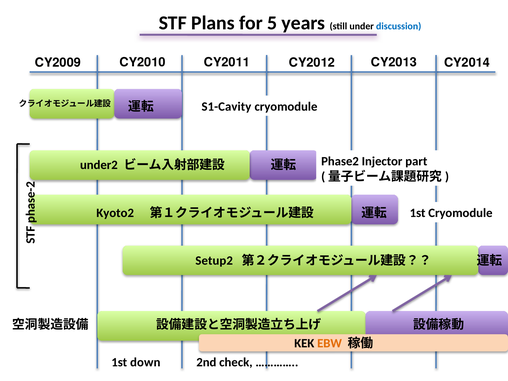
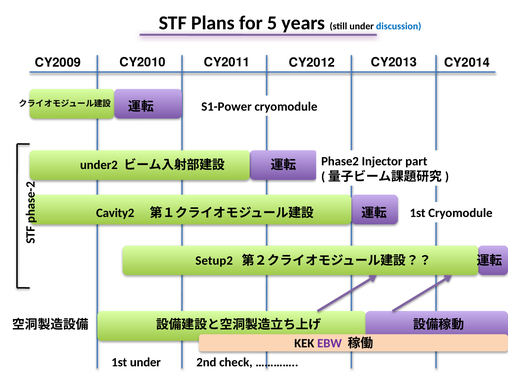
S1-Cavity: S1-Cavity -> S1-Power (226, 107)
Kyoto2: Kyoto2 -> Cavity2 (115, 213)
EBW colour: orange -> purple (330, 343)
1st down: down -> under (145, 362)
